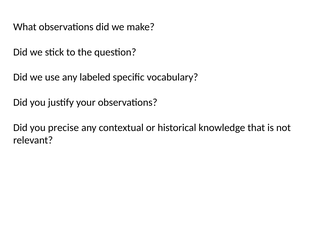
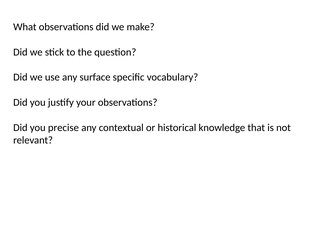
labeled: labeled -> surface (95, 77)
